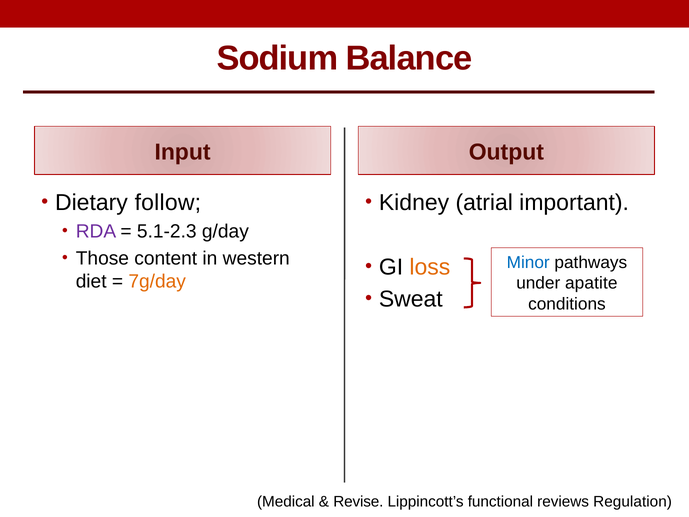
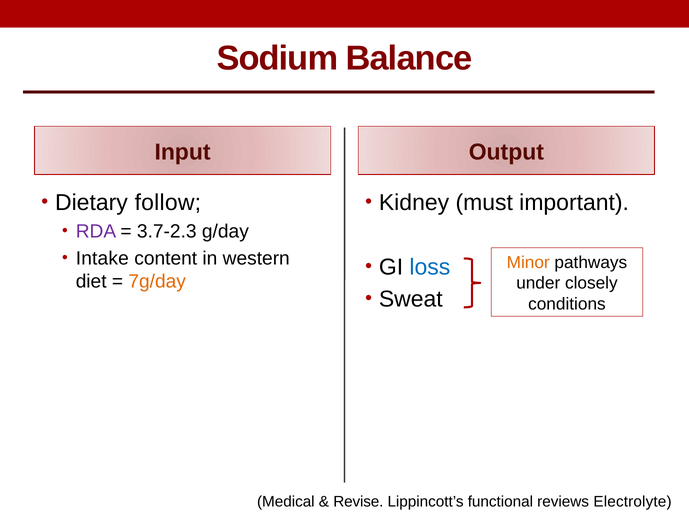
atrial: atrial -> must (484, 203)
5.1-2.3: 5.1-2.3 -> 3.7-2.3 (167, 231)
Those: Those -> Intake (102, 258)
Minor colour: blue -> orange (528, 262)
loss colour: orange -> blue (430, 267)
apatite: apatite -> closely (591, 283)
Regulation: Regulation -> Electrolyte (633, 502)
